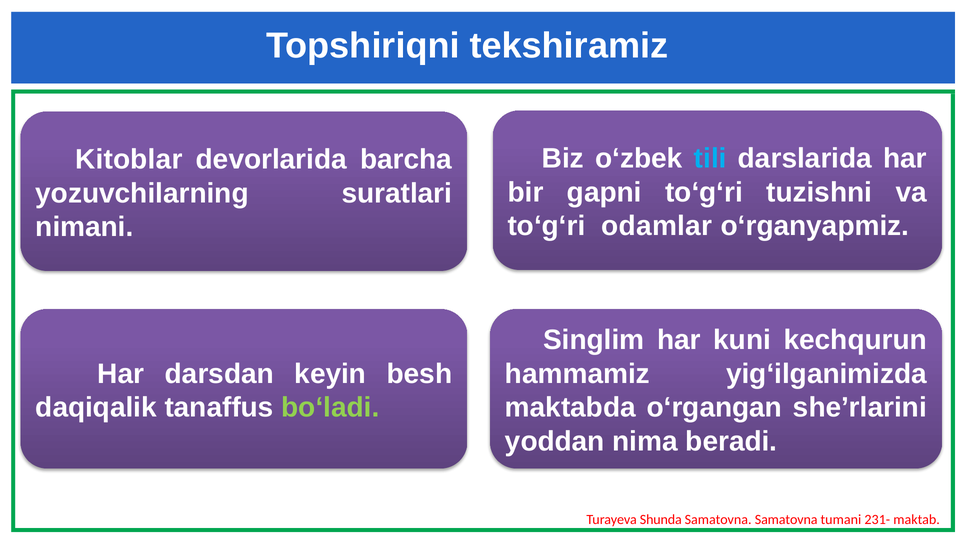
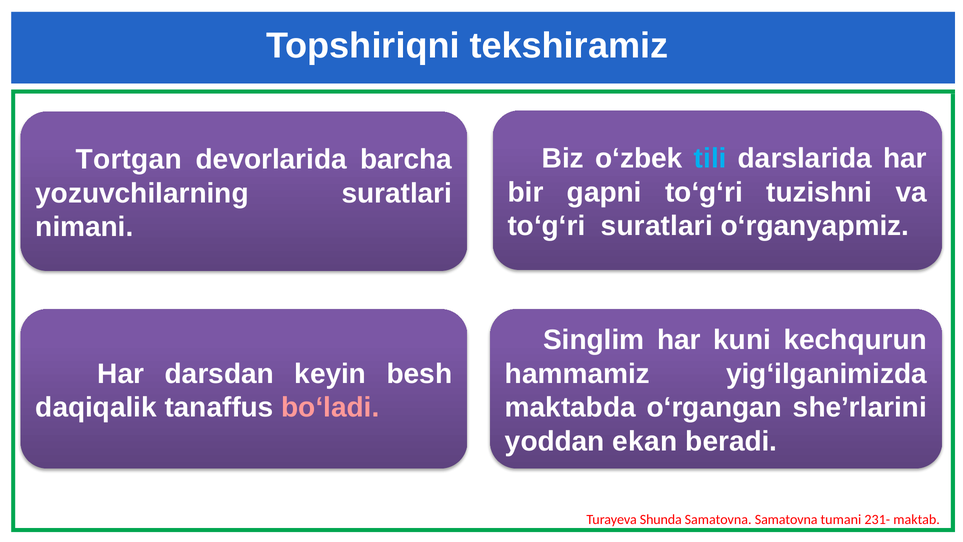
Kitoblar: Kitoblar -> Tortgan (129, 159)
to‘g‘ri odamlar: odamlar -> suratlari (657, 226)
bo‘ladi colour: light green -> pink (330, 407)
nima: nima -> ekan (645, 441)
